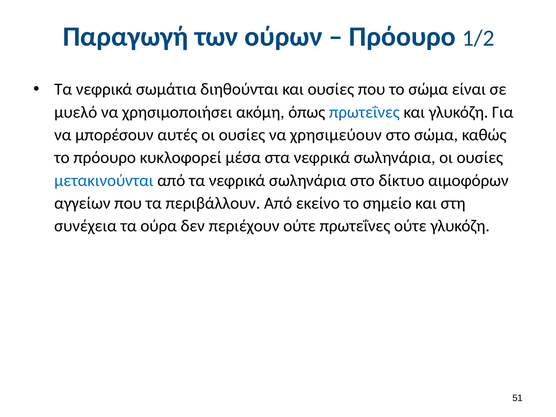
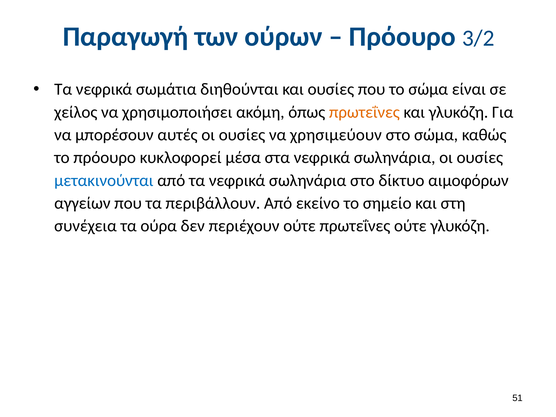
1/2: 1/2 -> 3/2 (478, 38)
μυελό: μυελό -> χείλος (76, 112)
πρωτεΐνες colour: blue -> orange (364, 112)
